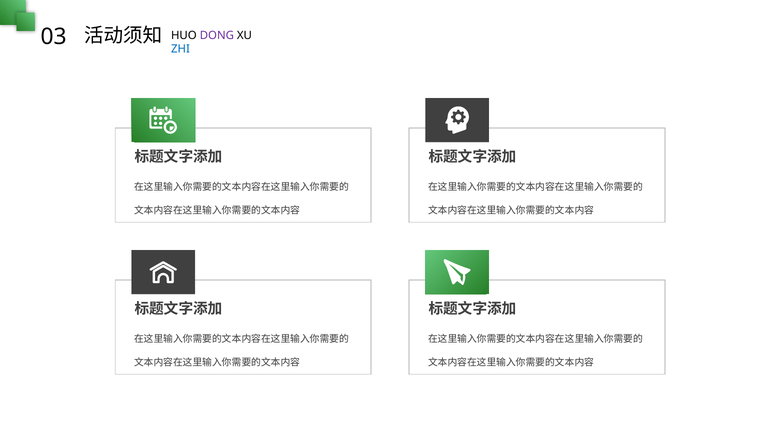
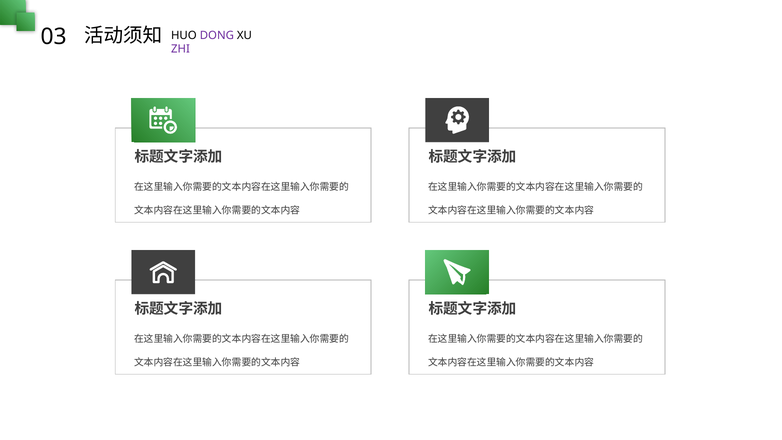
ZHI colour: blue -> purple (180, 49)
